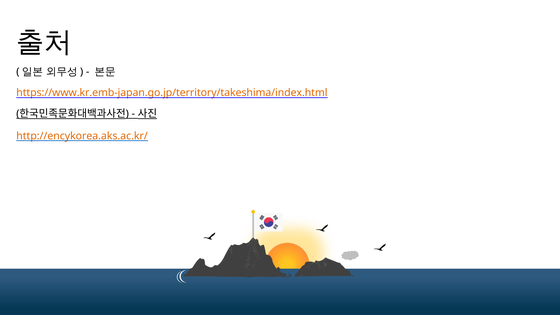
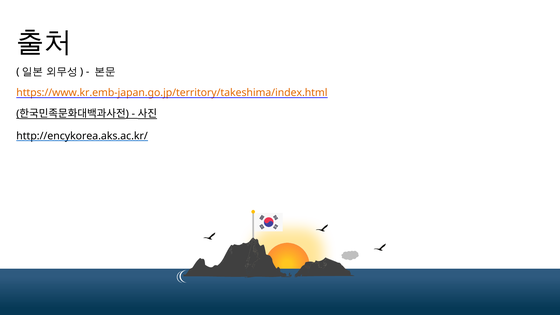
http://encykorea.aks.ac.kr/ colour: orange -> black (82, 136)
